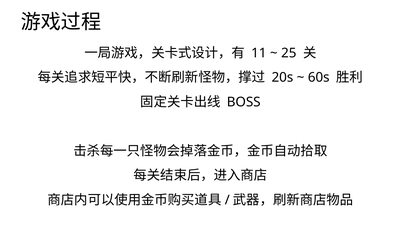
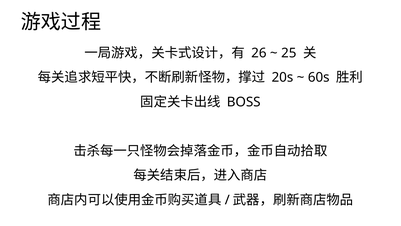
11: 11 -> 26 (259, 53)
